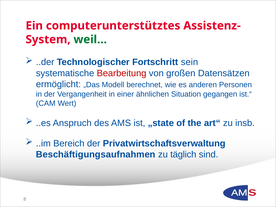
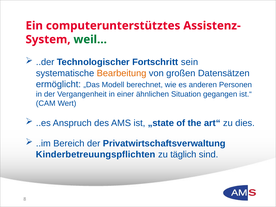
Bearbeitung colour: red -> orange (122, 73)
insb: insb -> dies (245, 123)
Beschäftigungsaufnahmen: Beschäftigungsaufnahmen -> Kinderbetreuungspflichten (96, 154)
